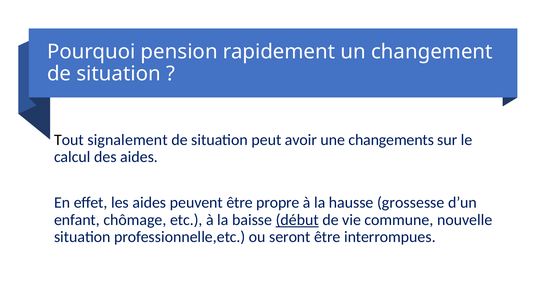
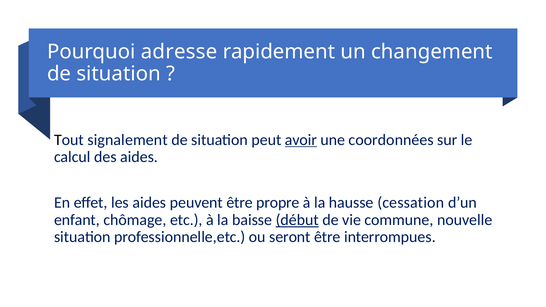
pension: pension -> adresse (179, 52)
avoir underline: none -> present (301, 140)
changements: changements -> coordonnées (391, 140)
grossesse: grossesse -> cessation (411, 203)
